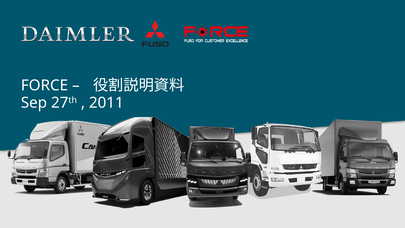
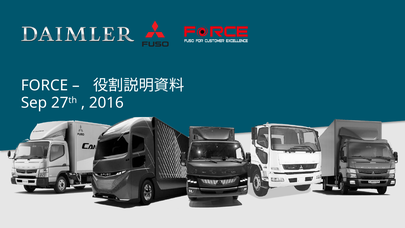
2011: 2011 -> 2016 (106, 103)
